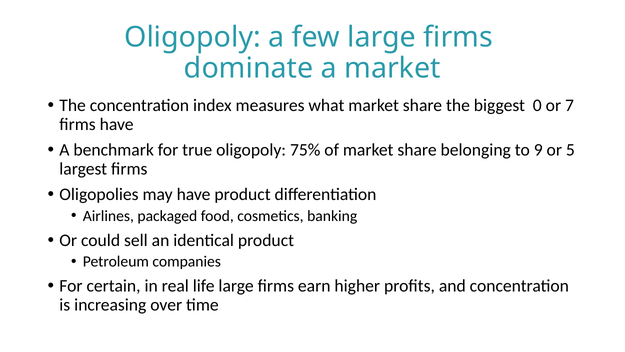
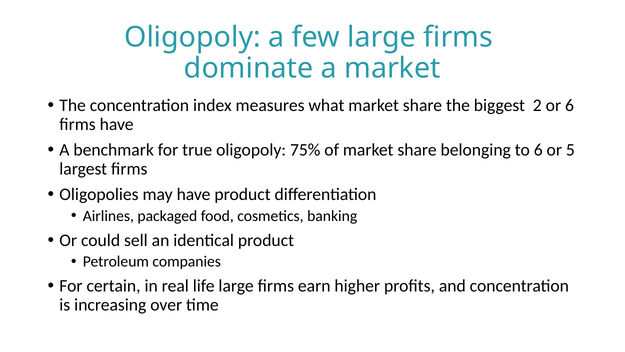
0: 0 -> 2 (537, 105)
or 7: 7 -> 6 (570, 105)
to 9: 9 -> 6 (538, 150)
